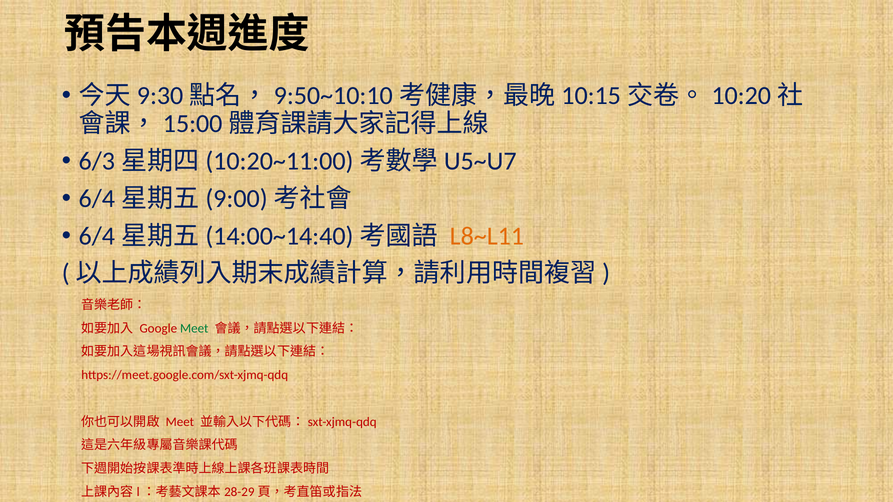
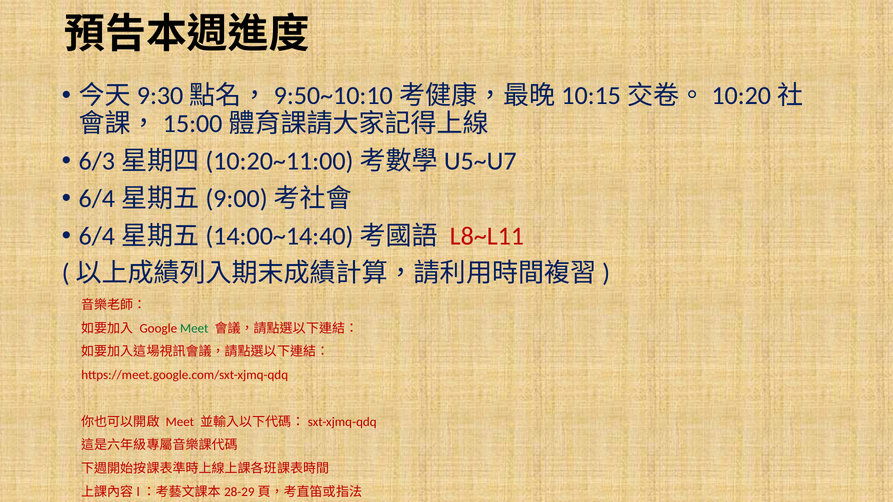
L8~L11 colour: orange -> red (487, 236)
